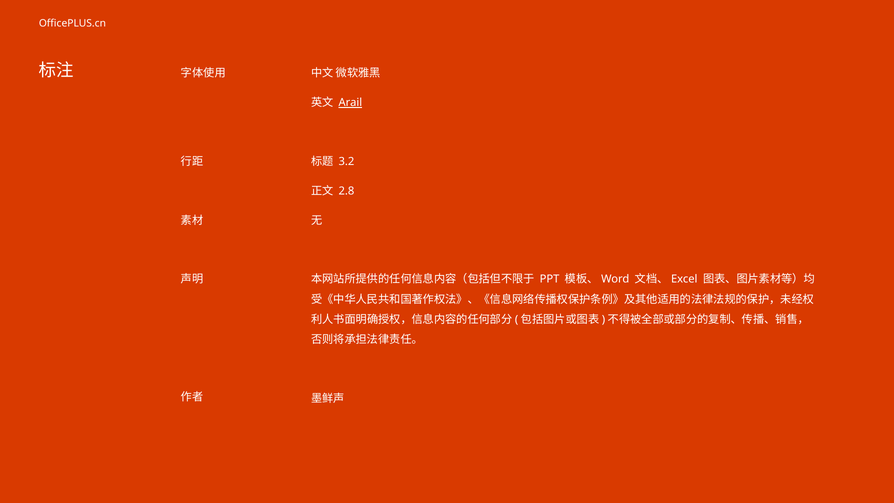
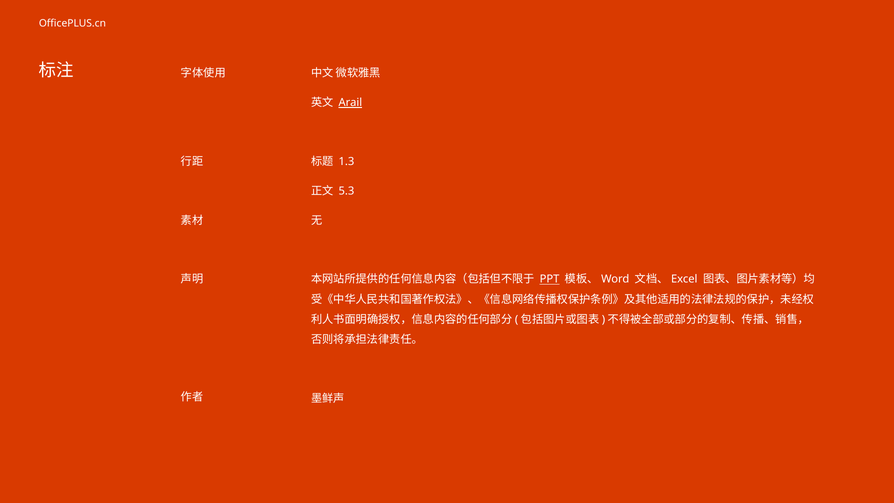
3.2: 3.2 -> 1.3 (346, 162)
2.8: 2.8 -> 5.3 (346, 191)
PPT underline: none -> present (550, 279)
